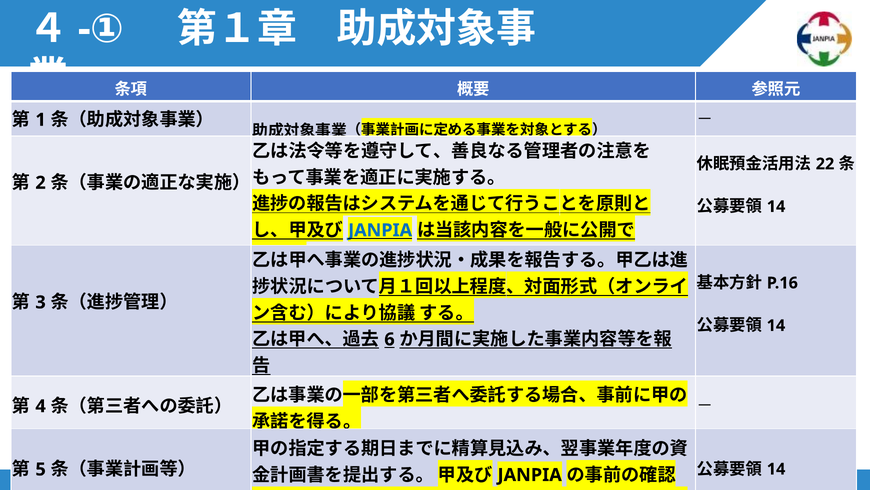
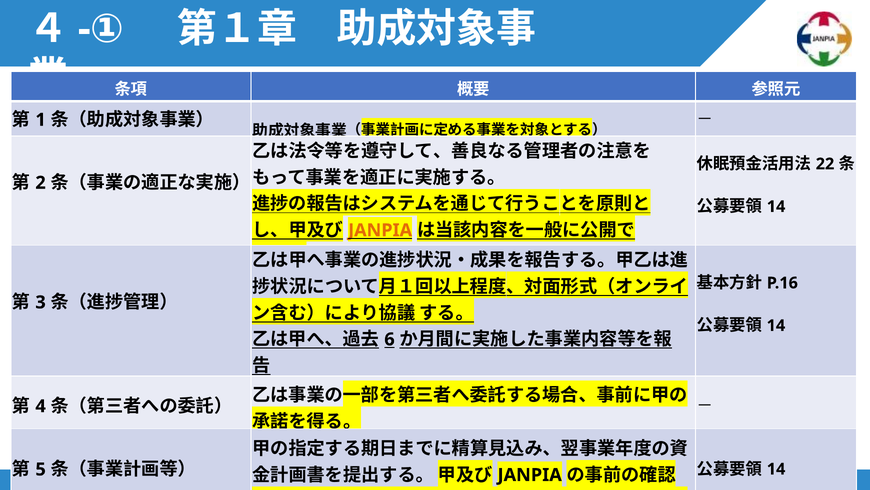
JANPIA colour: blue -> orange (380, 230)
